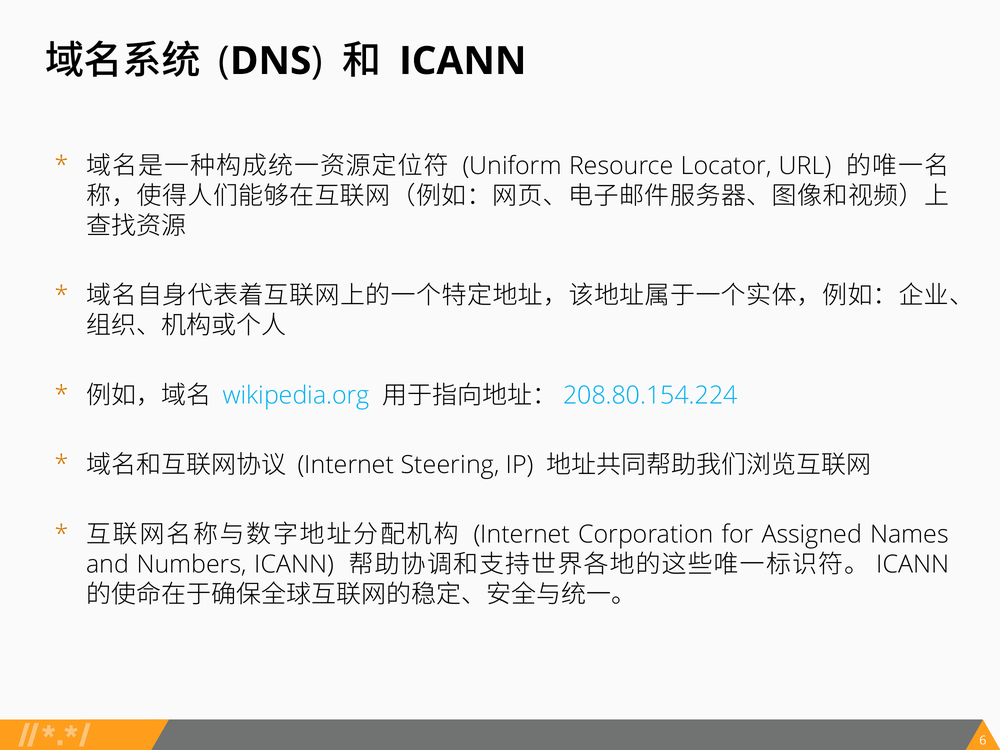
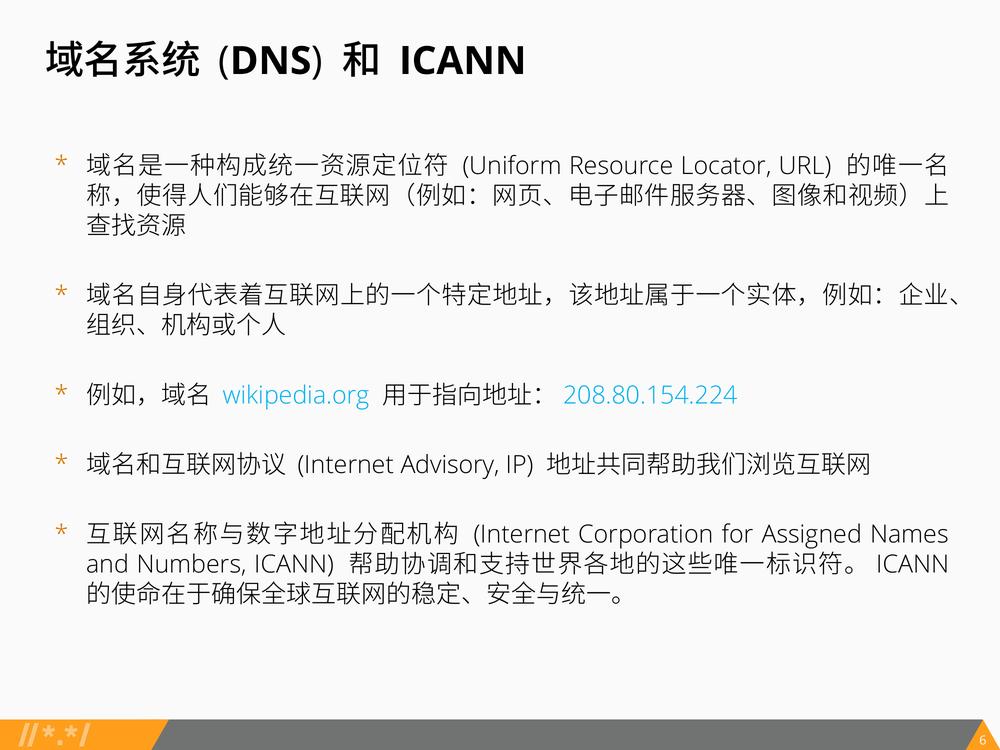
Steering: Steering -> Advisory (450, 465)
